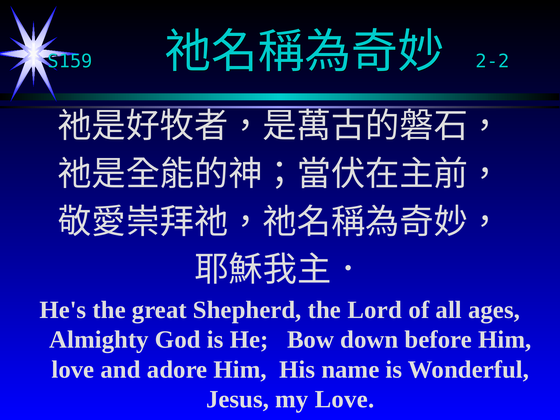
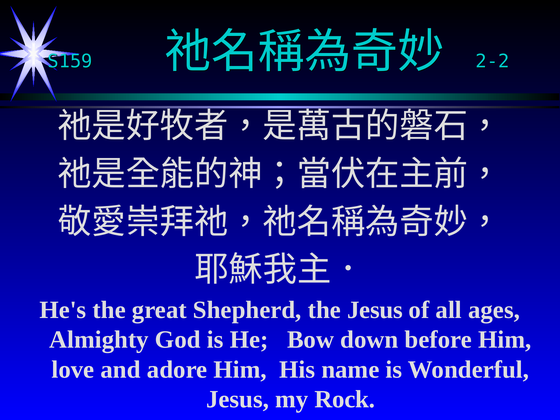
the Lord: Lord -> Jesus (375, 310)
my Love: Love -> Rock (345, 399)
